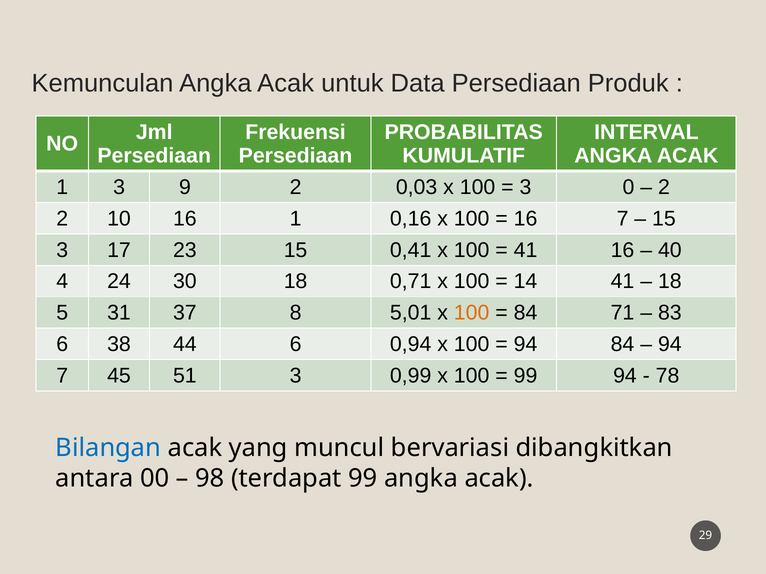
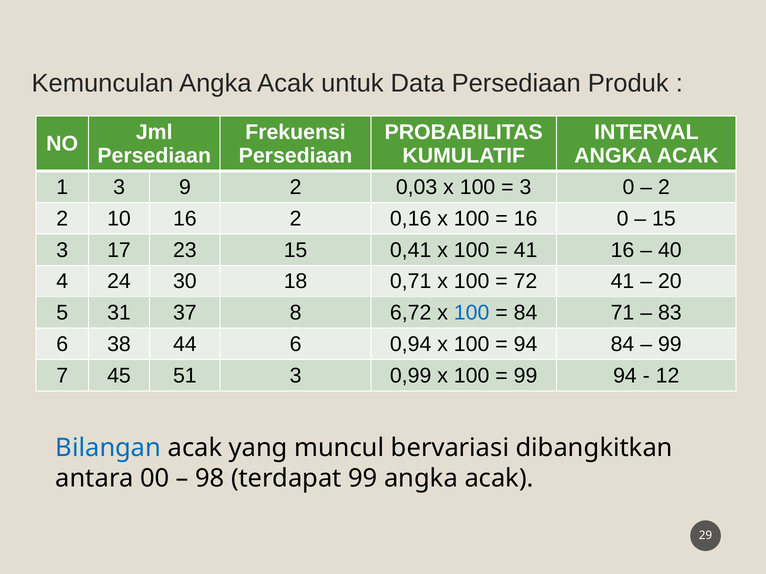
16 1: 1 -> 2 (296, 219)
16 7: 7 -> 0 (623, 219)
14: 14 -> 72 (525, 282)
18: 18 -> 20 (670, 282)
5,01: 5,01 -> 6,72 (411, 313)
100 colour: orange -> blue (472, 313)
94: 94 -> 99 (670, 344)
78: 78 -> 12 (668, 376)
